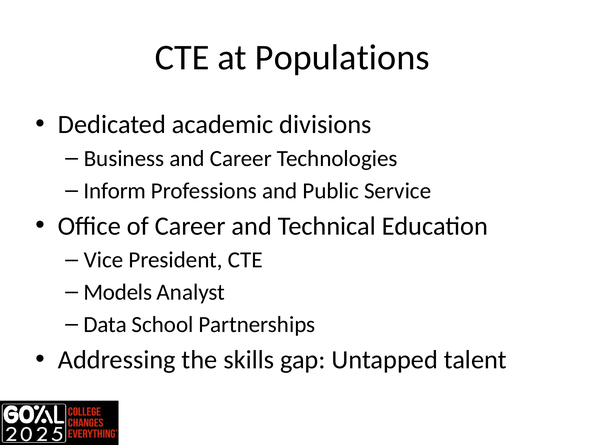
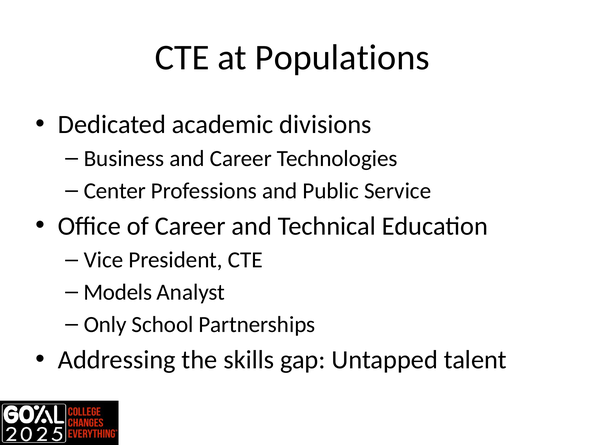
Inform: Inform -> Center (115, 191)
Data: Data -> Only (105, 324)
